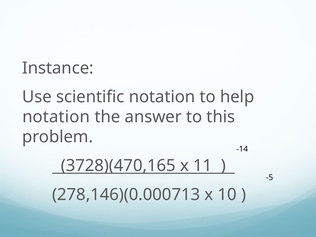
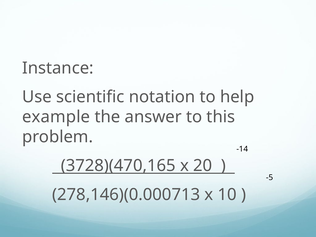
notation: notation -> example (56, 117)
11: 11 -> 20 (203, 166)
